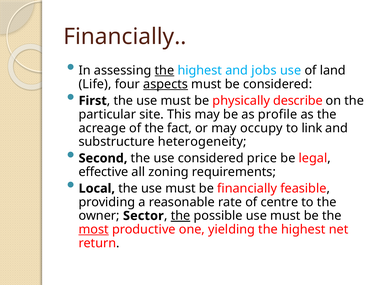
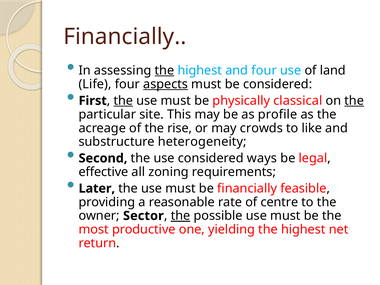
and jobs: jobs -> four (264, 71)
the underline: none -> present (123, 101)
describe: describe -> classical (298, 101)
the underline: none -> present (354, 101)
fact: fact -> rise (180, 128)
occupy: occupy -> crowds (261, 128)
link: link -> like (312, 128)
price: price -> ways (262, 158)
Local: Local -> Later (97, 188)
most underline: present -> none (94, 229)
